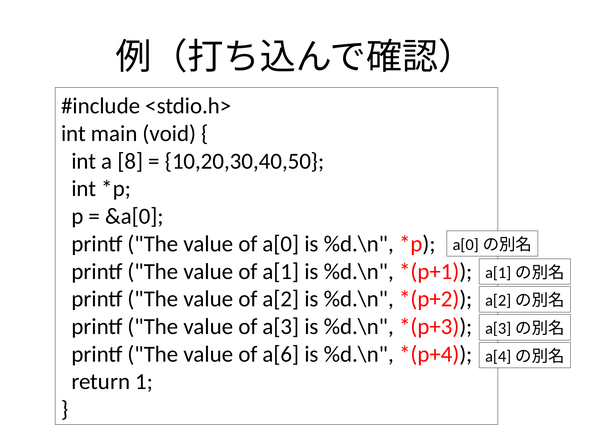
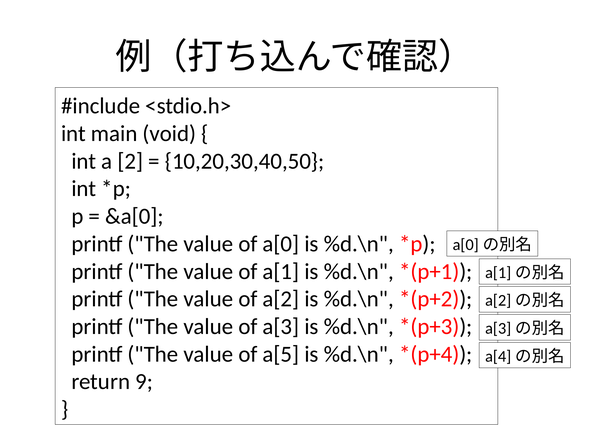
8: 8 -> 2 (130, 161)
a[6: a[6 -> a[5 (281, 354)
1: 1 -> 9 (144, 381)
